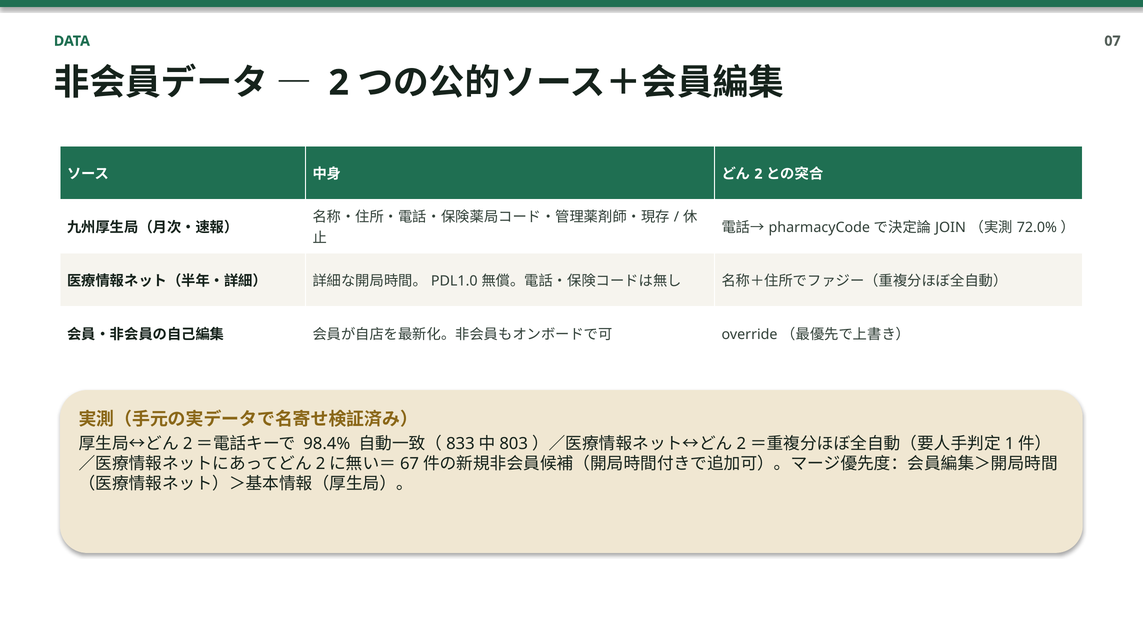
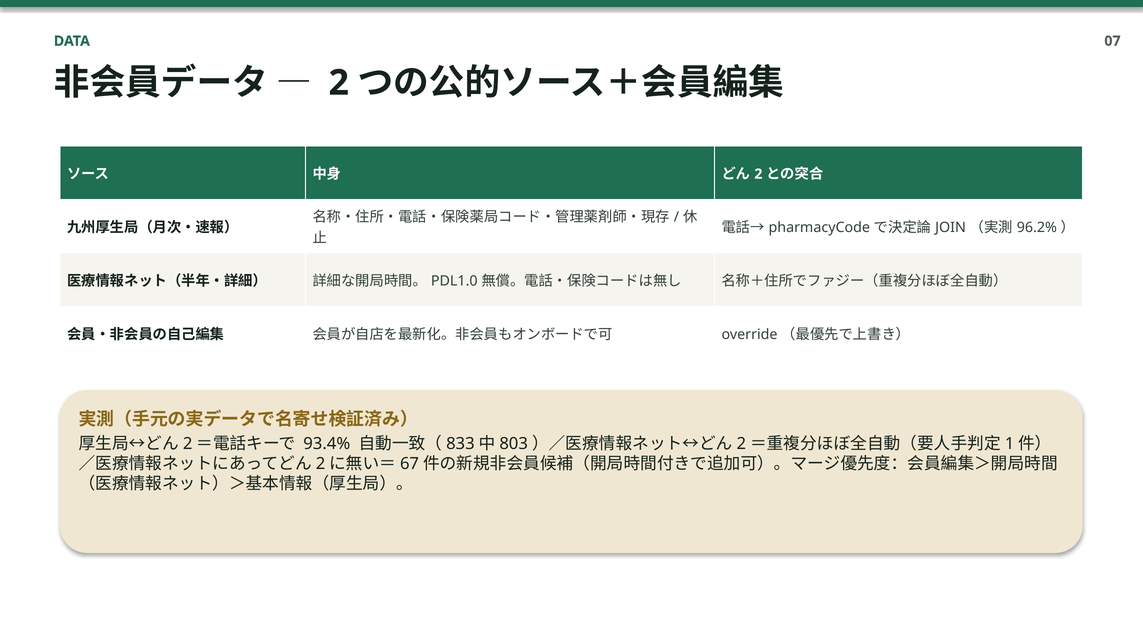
72.0%: 72.0% -> 96.2% (1037, 228)
98.4%: 98.4% -> 93.4% (327, 444)
